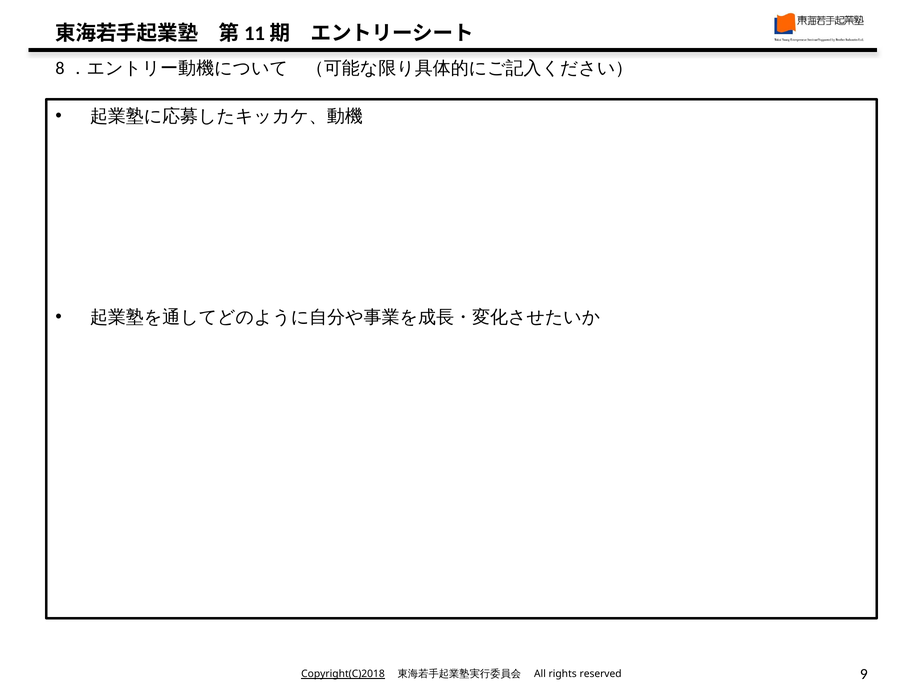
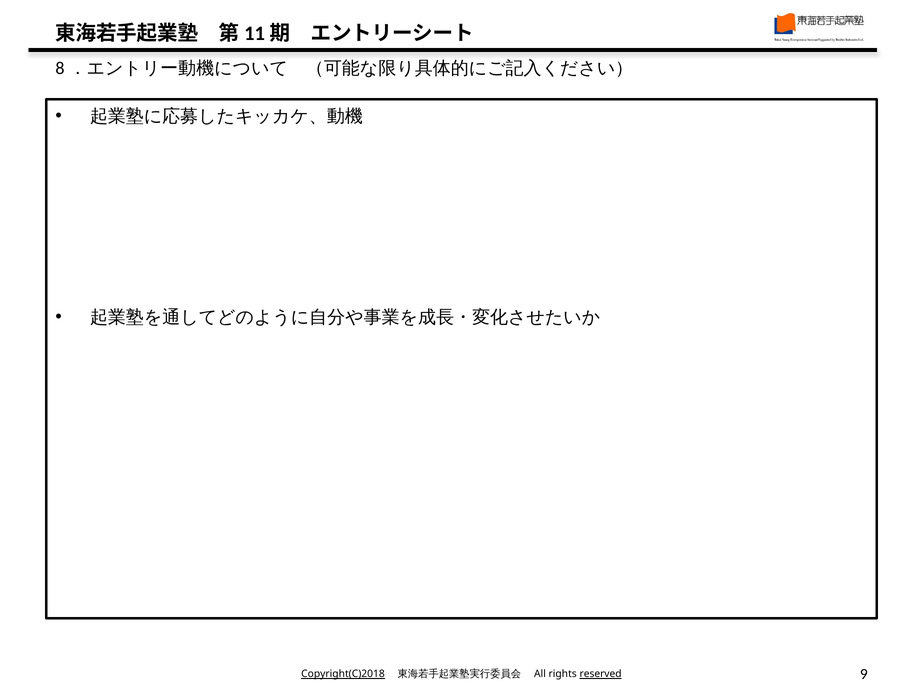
reserved underline: none -> present (601, 674)
